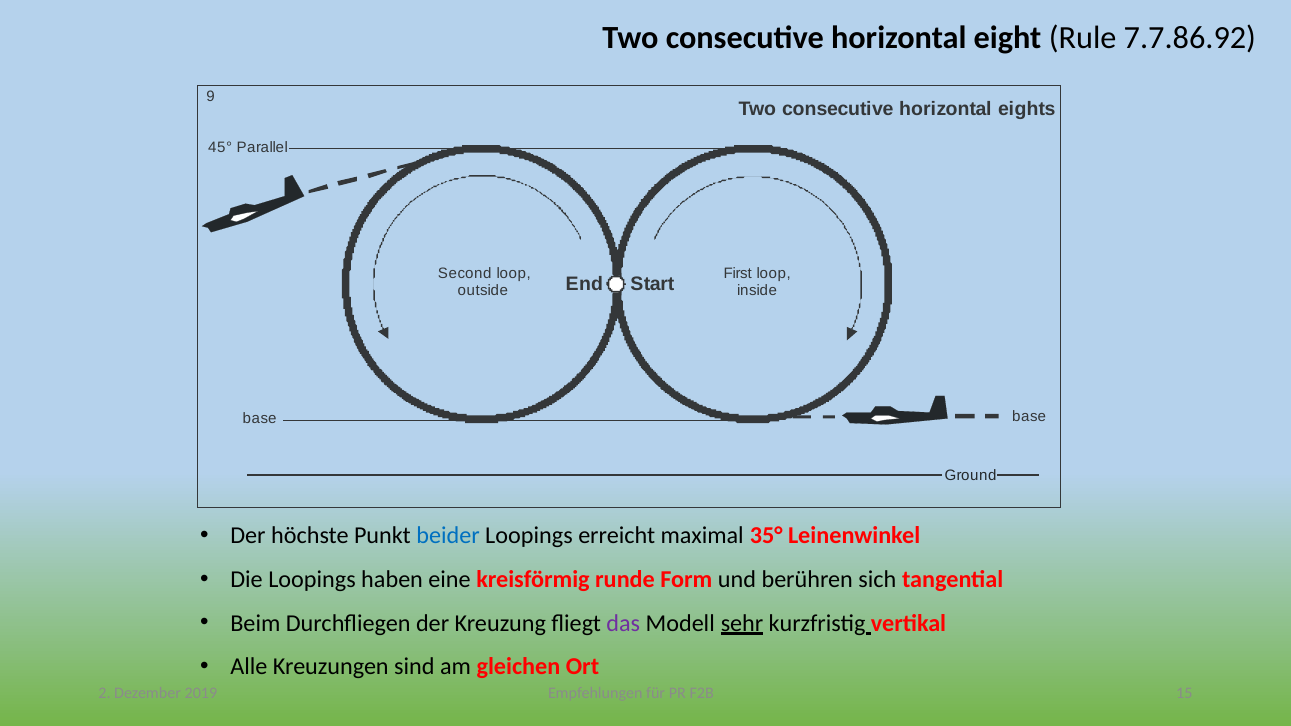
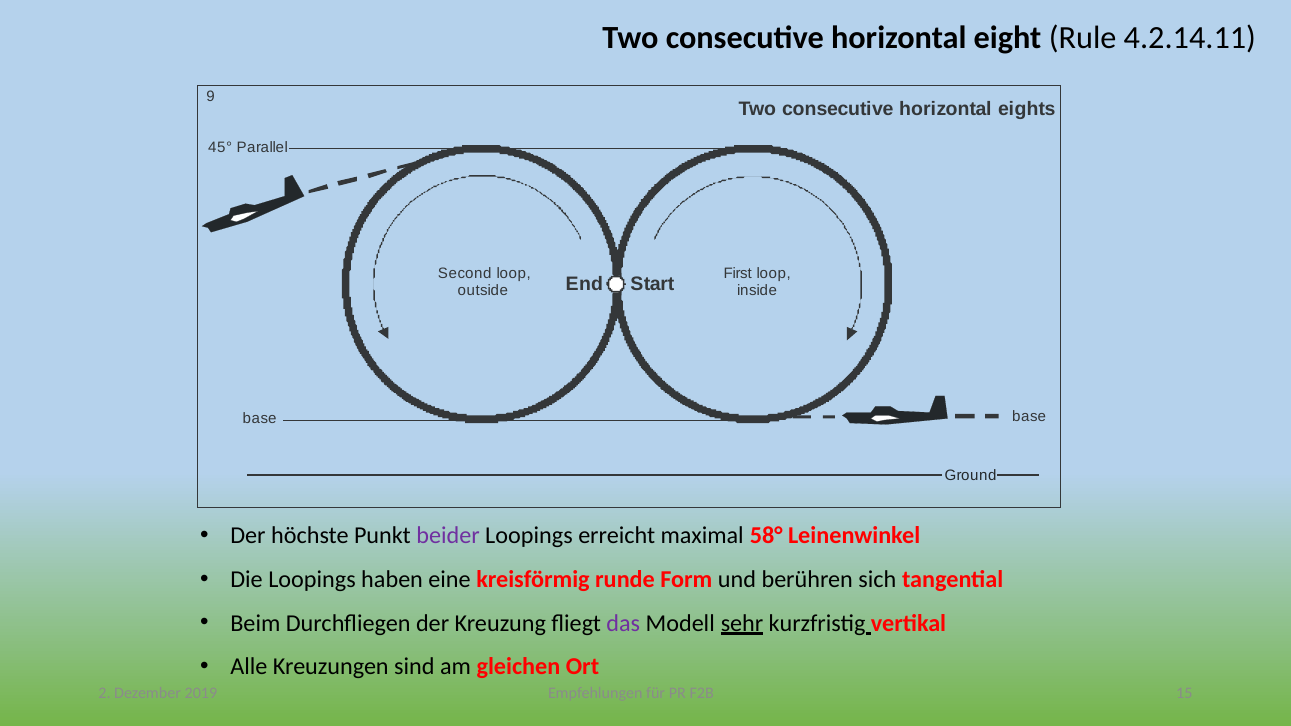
7.7.86.92: 7.7.86.92 -> 4.2.14.11 (1190, 38)
beider colour: blue -> purple (448, 536)
35°: 35° -> 58° (766, 536)
